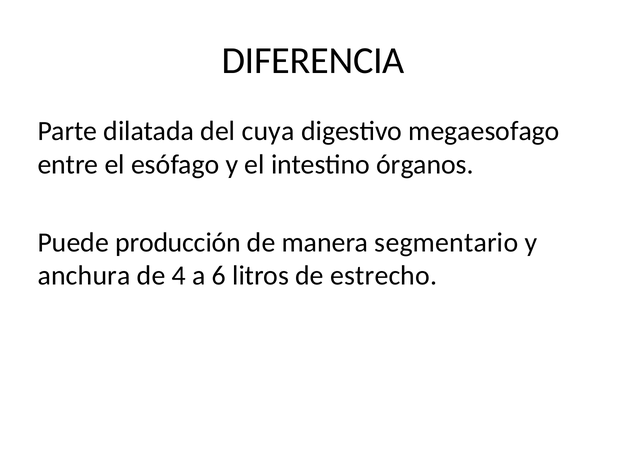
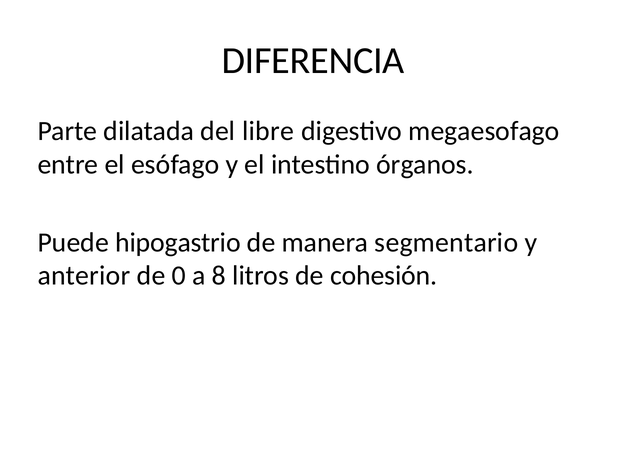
cuya: cuya -> libre (268, 131)
producción: producción -> hipogastrio (178, 243)
anchura: anchura -> anterior (84, 276)
4: 4 -> 0 (179, 276)
6: 6 -> 8 (219, 276)
estrecho: estrecho -> cohesión (384, 276)
